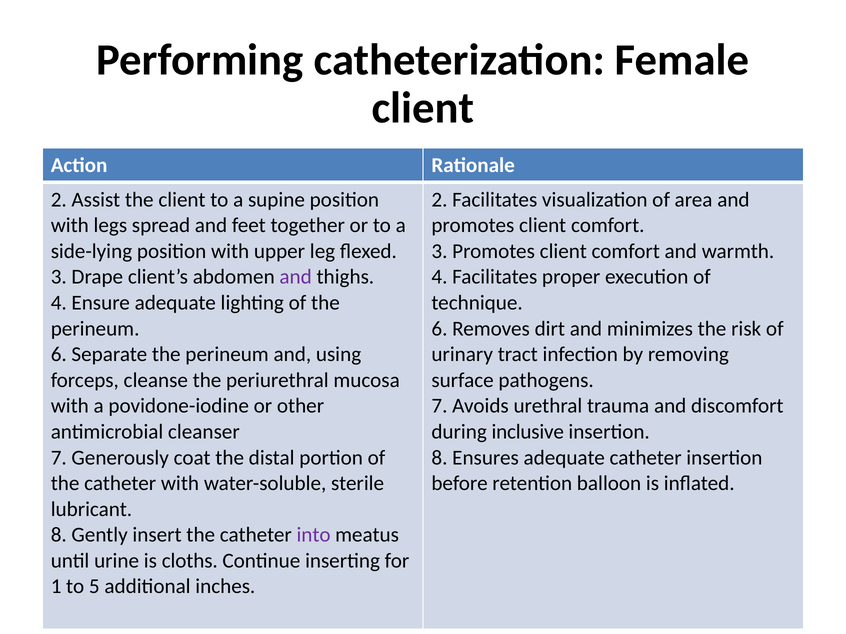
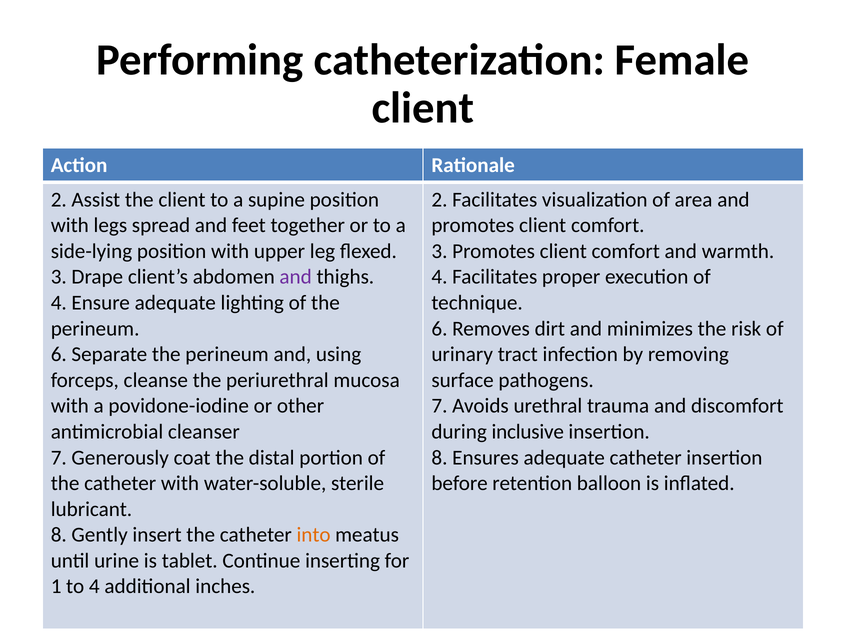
into colour: purple -> orange (314, 535)
cloths: cloths -> tablet (190, 561)
to 5: 5 -> 4 (94, 587)
